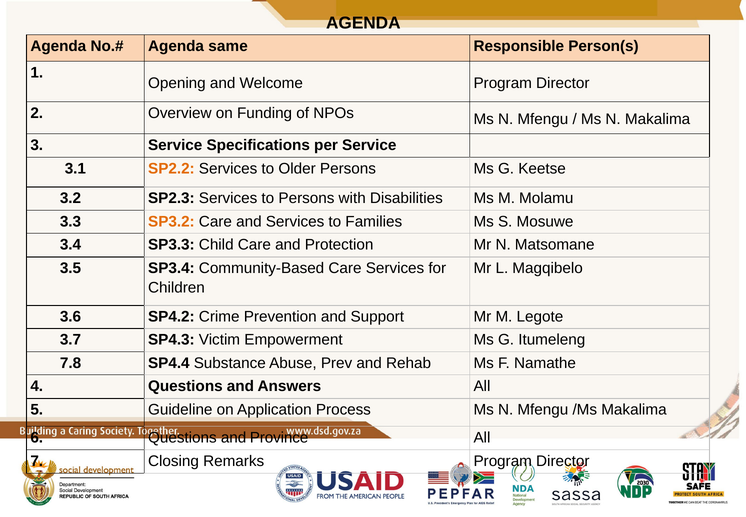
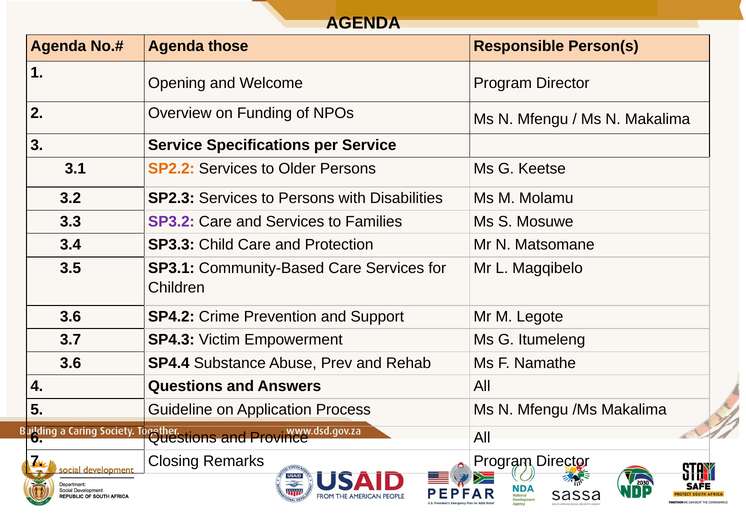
same: same -> those (228, 46)
SP3.2 colour: orange -> purple (171, 221)
SP3.4: SP3.4 -> SP3.1 (171, 268)
7.8: 7.8 -> 3.6 (71, 363)
